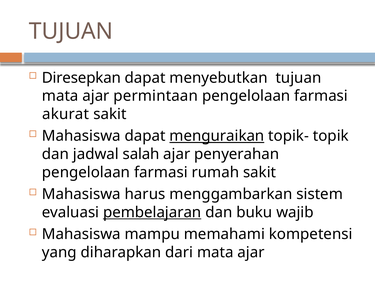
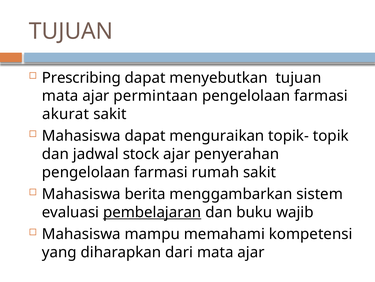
Diresepkan: Diresepkan -> Prescribing (81, 78)
menguraikan underline: present -> none (217, 136)
salah: salah -> stock (141, 154)
harus: harus -> berita (145, 194)
